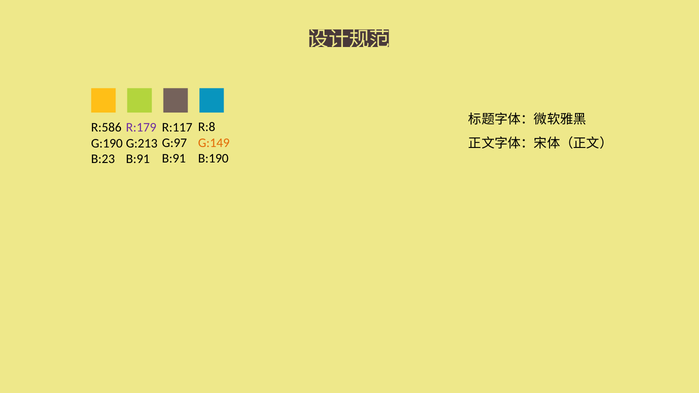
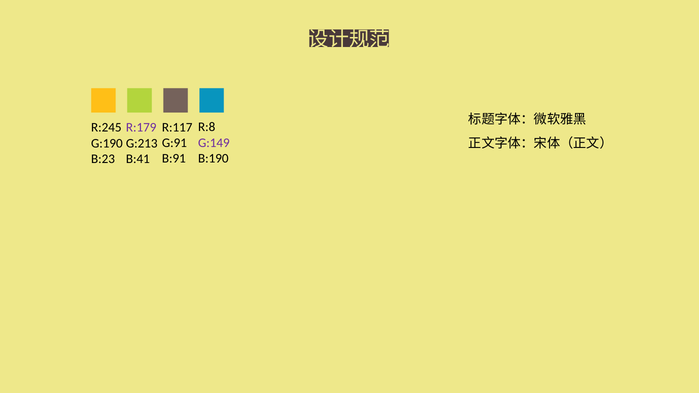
R:586: R:586 -> R:245 (106, 128)
G:149 colour: orange -> purple (214, 143)
G:97: G:97 -> G:91 (174, 143)
B:91: B:91 -> B:41 (138, 159)
